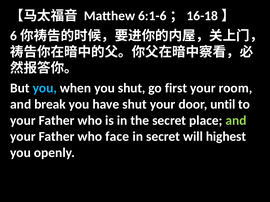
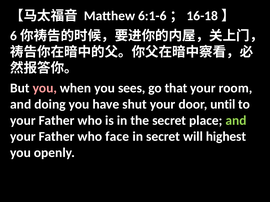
you colour: light blue -> pink (45, 88)
you shut: shut -> sees (132, 88)
first: first -> that (176, 88)
break: break -> doing (50, 104)
